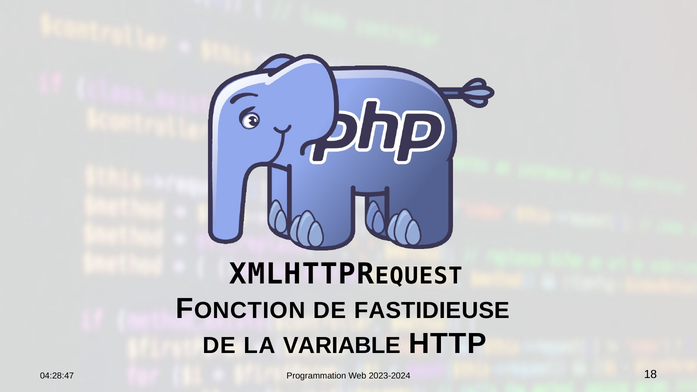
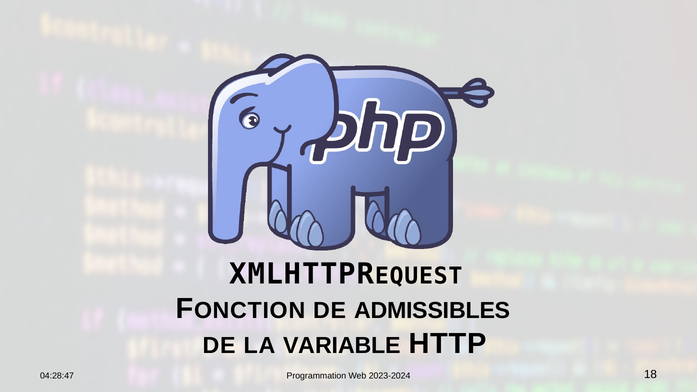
FASTIDIEUSE: FASTIDIEUSE -> ADMISSIBLES (432, 311)
